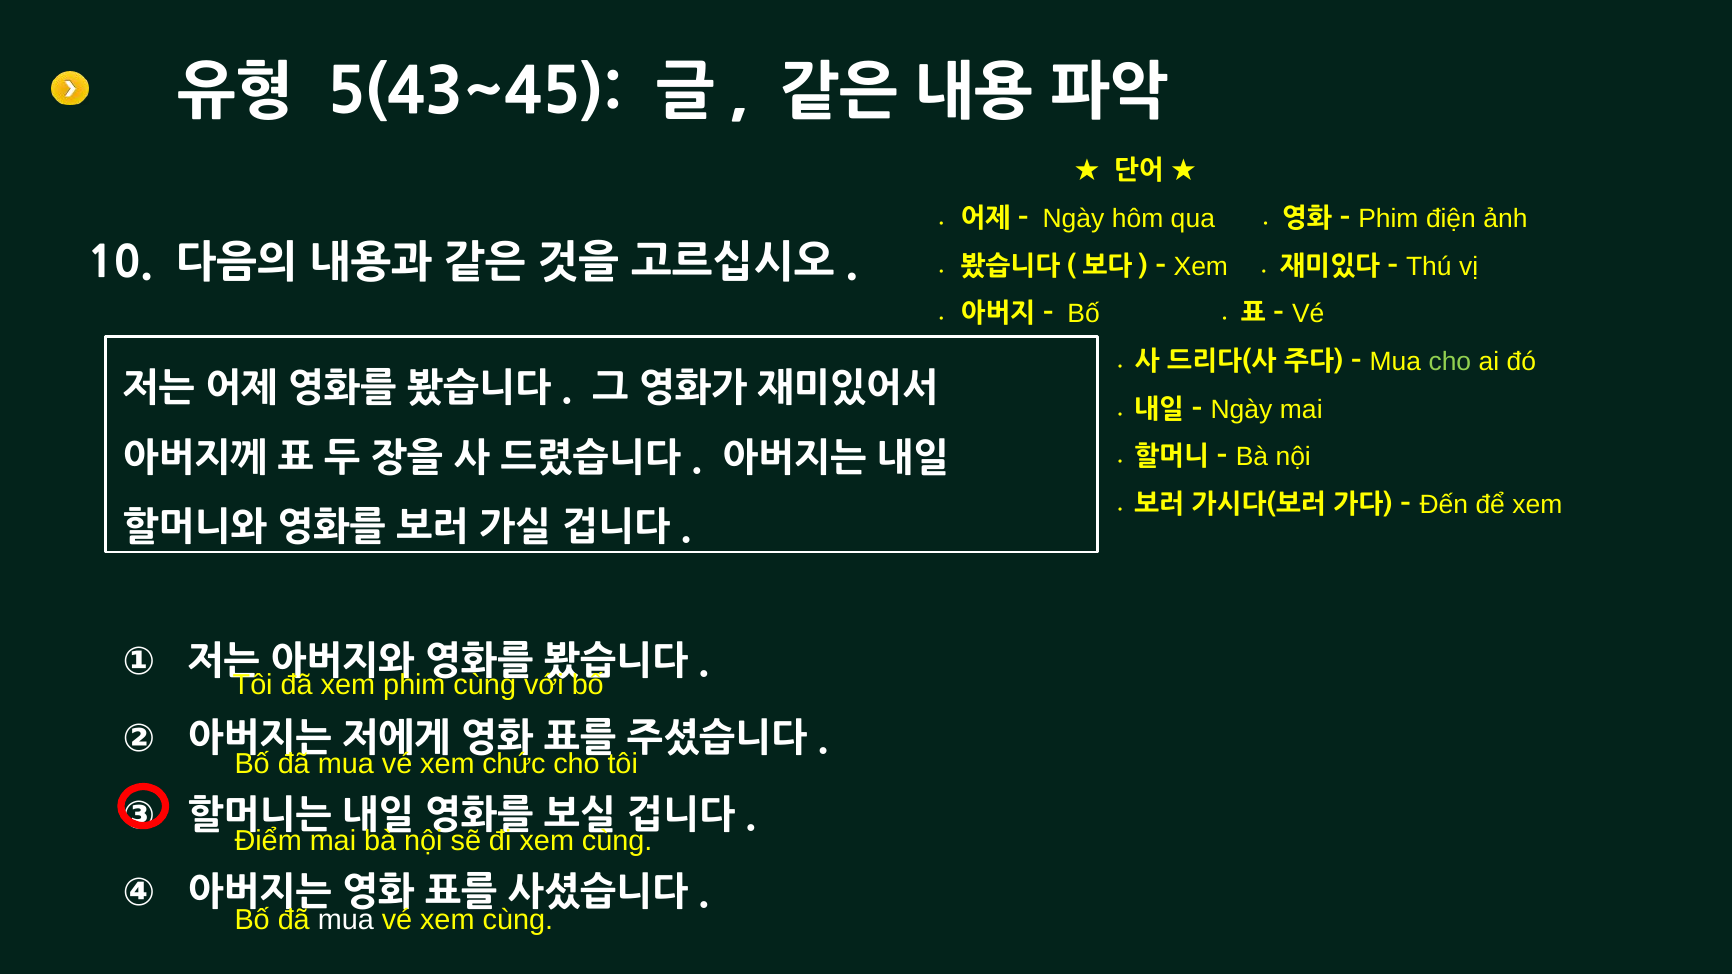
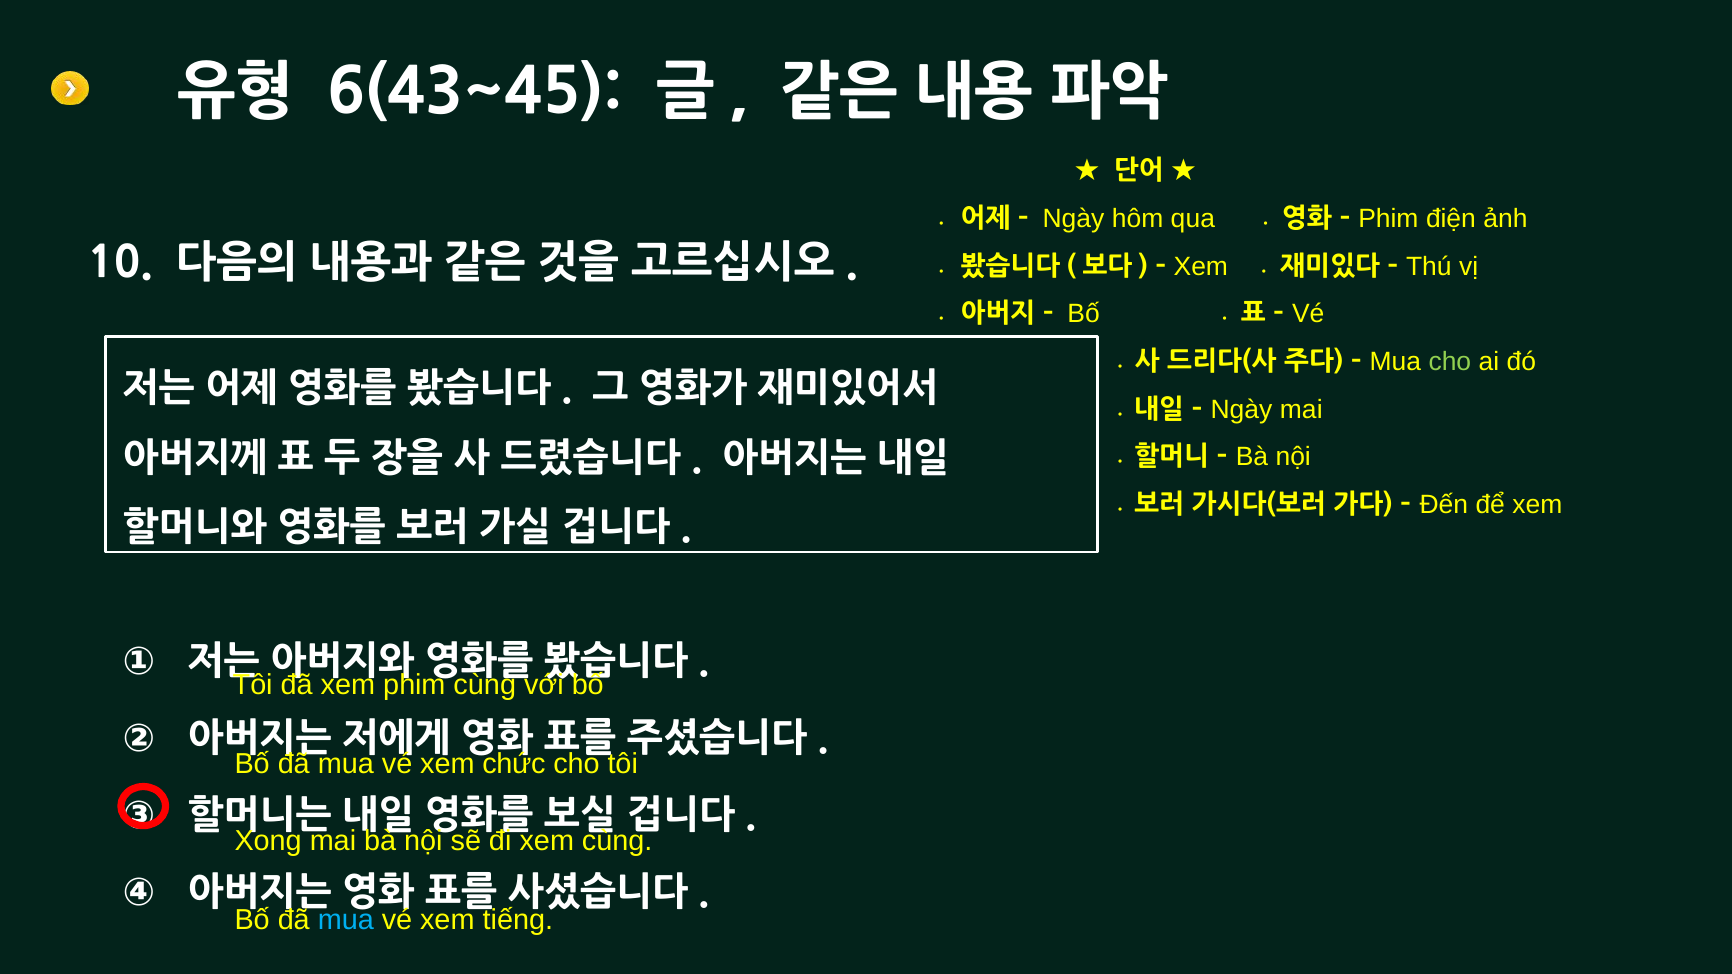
5(43~45: 5(43~45 -> 6(43~45 (475, 93)
Điểm: Điểm -> Xong (268, 841)
mua colour: white -> light blue (346, 920)
vé xem cùng: cùng -> tiếng (518, 920)
